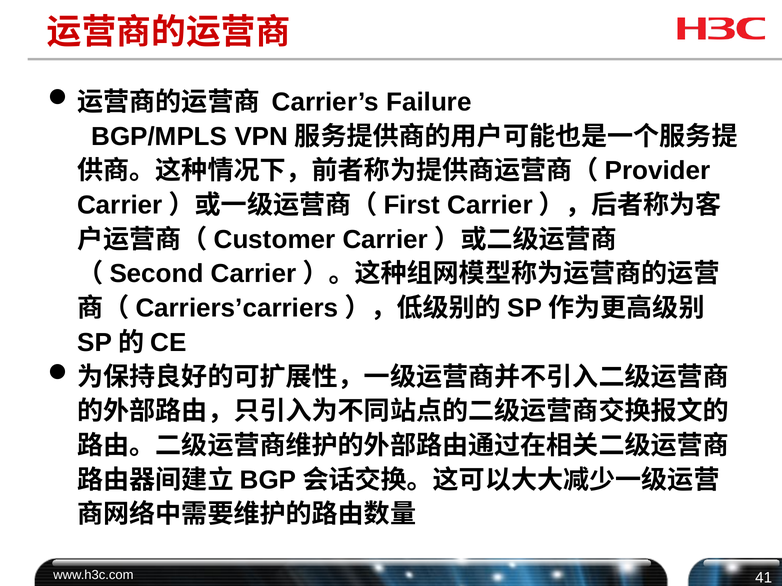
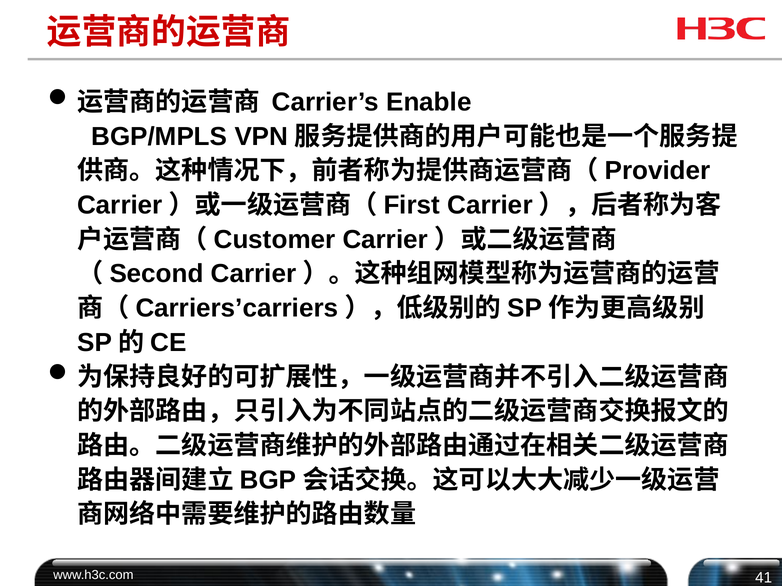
Failure: Failure -> Enable (429, 102)
